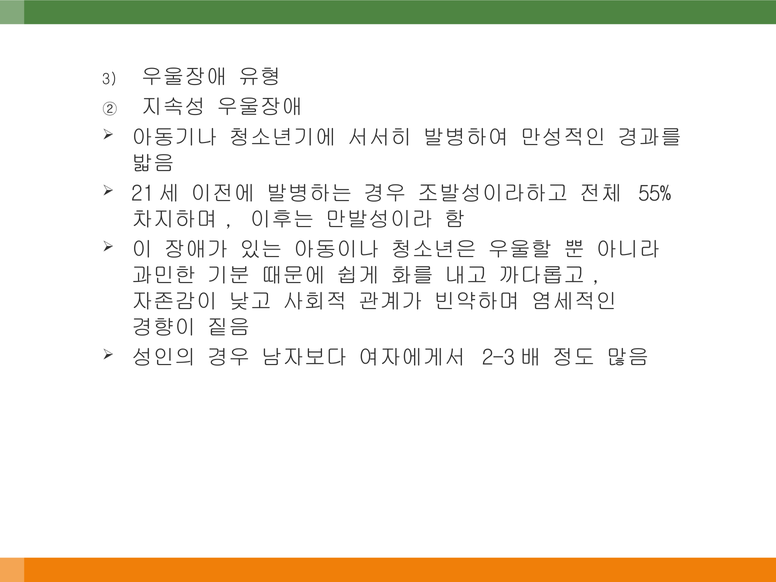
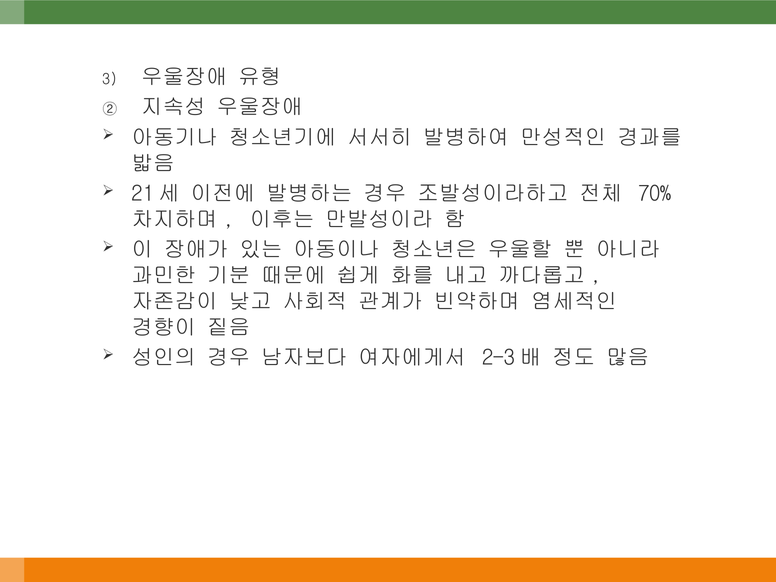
55%: 55% -> 70% (655, 194)
